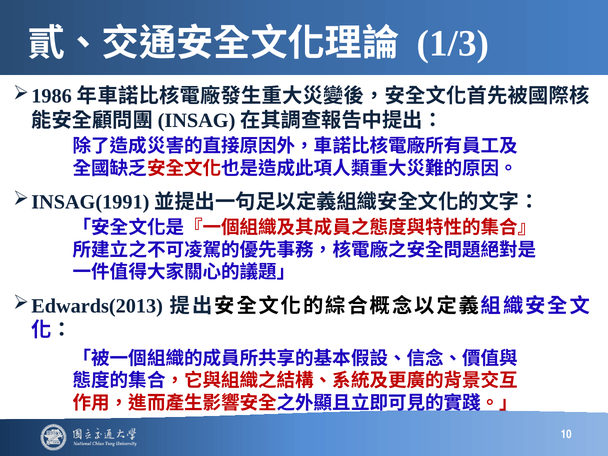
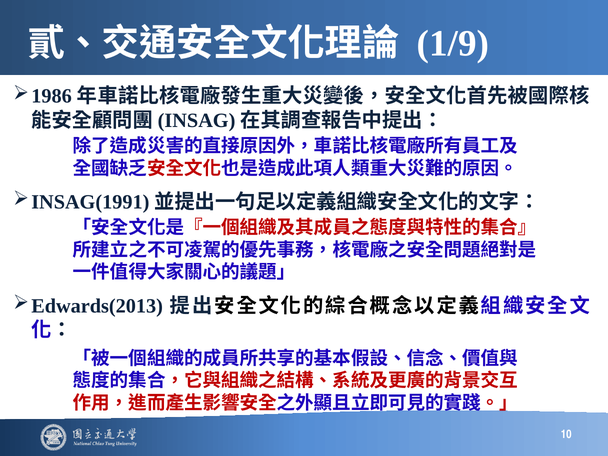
1/3: 1/3 -> 1/9 (453, 43)
